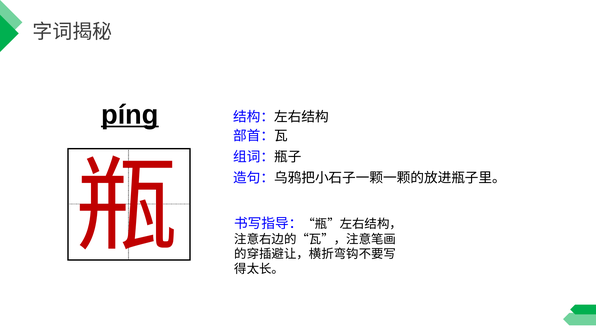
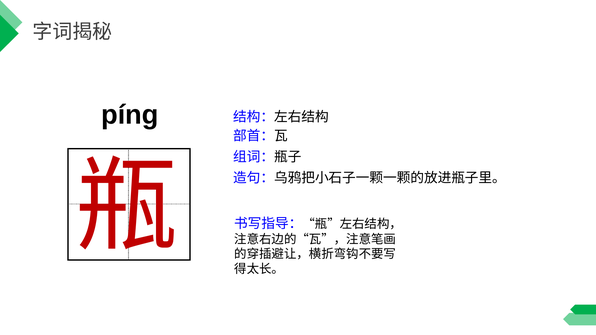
píng underline: present -> none (130, 115)
